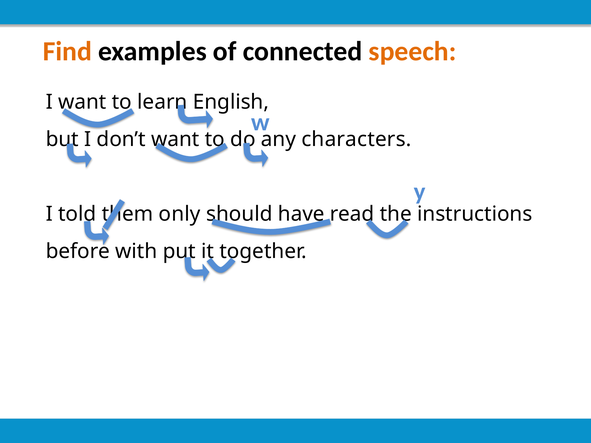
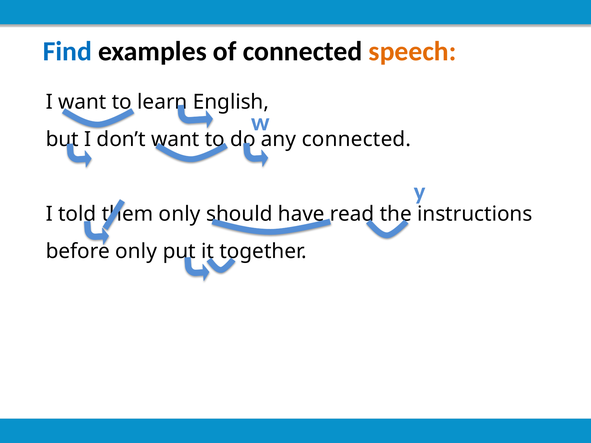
Find colour: orange -> blue (67, 51)
characters: characters -> connected (356, 139)
before with: with -> only (136, 252)
